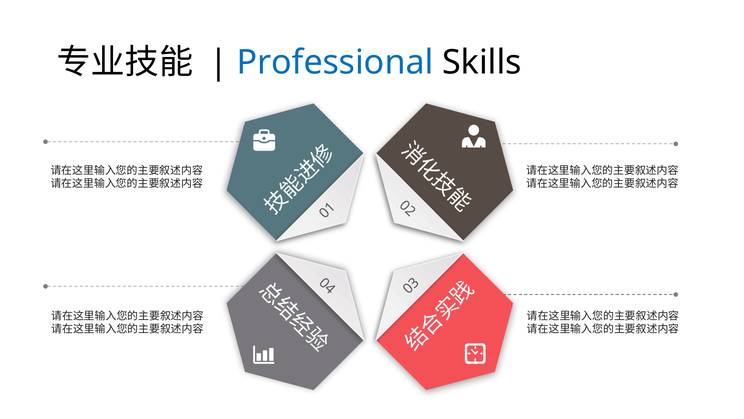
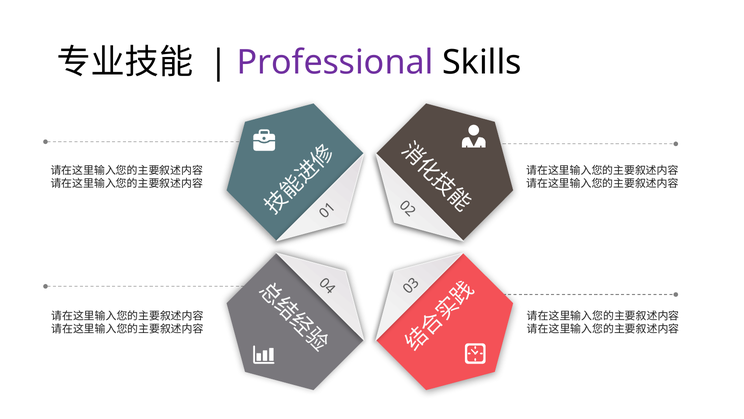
Professional colour: blue -> purple (335, 62)
